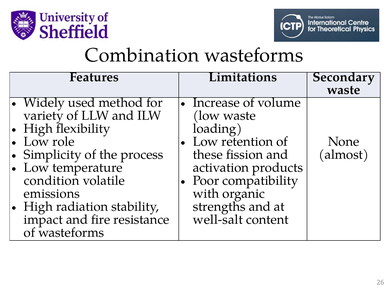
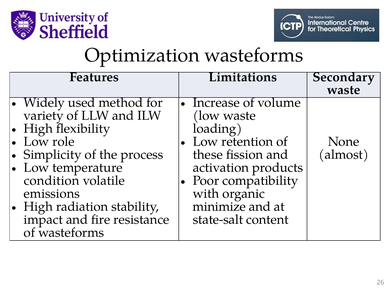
Combination: Combination -> Optimization (142, 55)
strengths: strengths -> minimize (219, 207)
well-salt: well-salt -> state-salt (218, 220)
